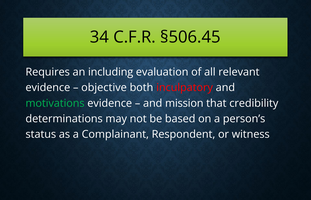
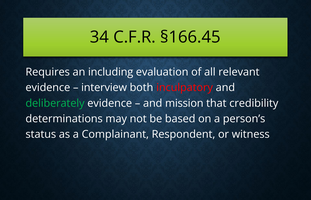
§506.45: §506.45 -> §166.45 (190, 37)
objective: objective -> interview (104, 88)
motivations: motivations -> deliberately (55, 103)
